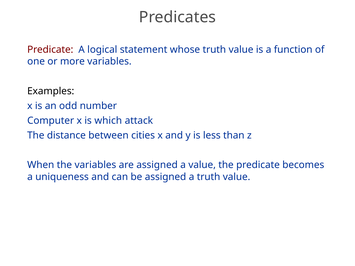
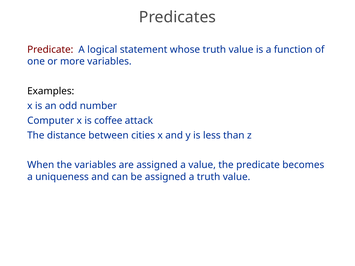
which: which -> coffee (108, 121)
